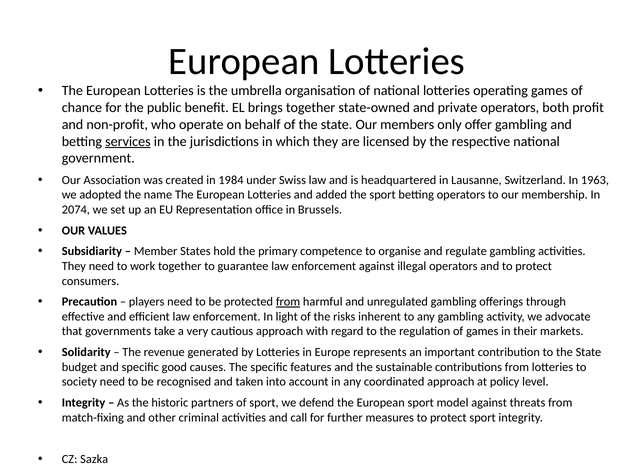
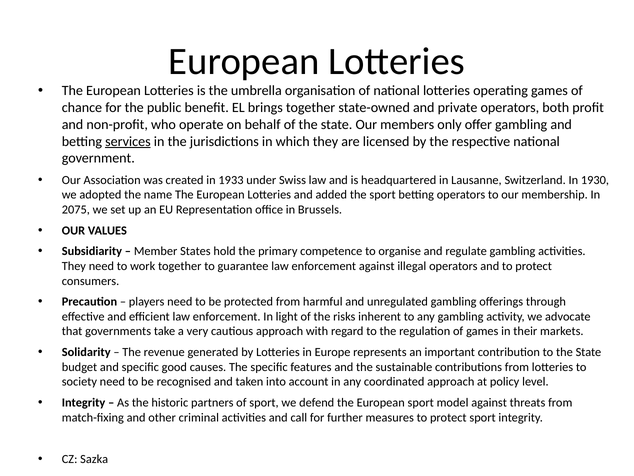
1984: 1984 -> 1933 (231, 180)
1963: 1963 -> 1930 (595, 180)
2074: 2074 -> 2075 (76, 209)
from underline: present -> none (288, 301)
